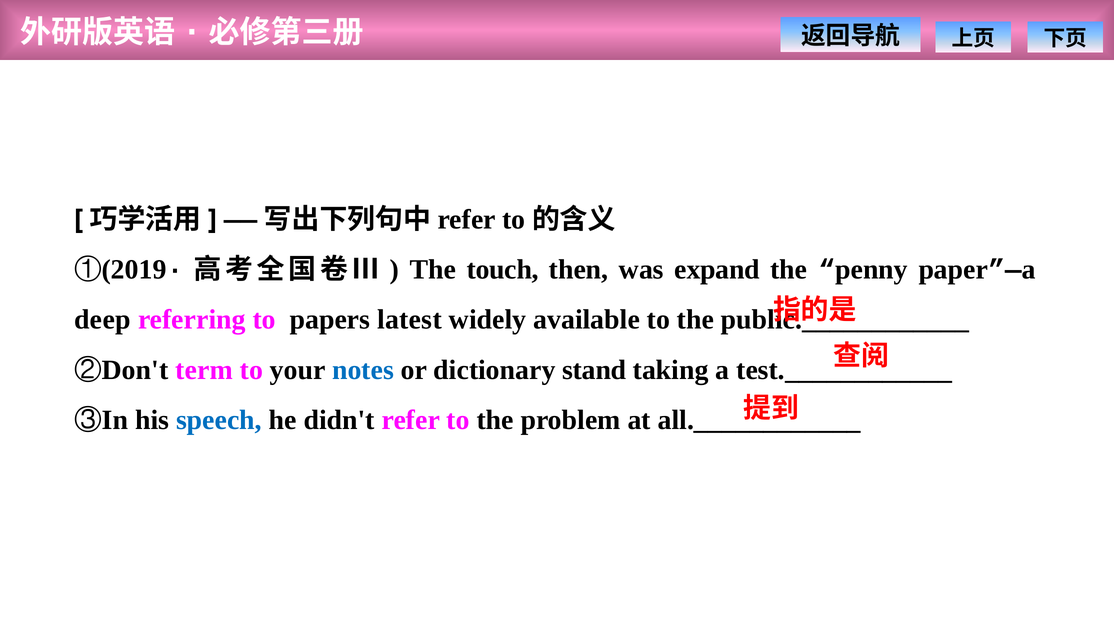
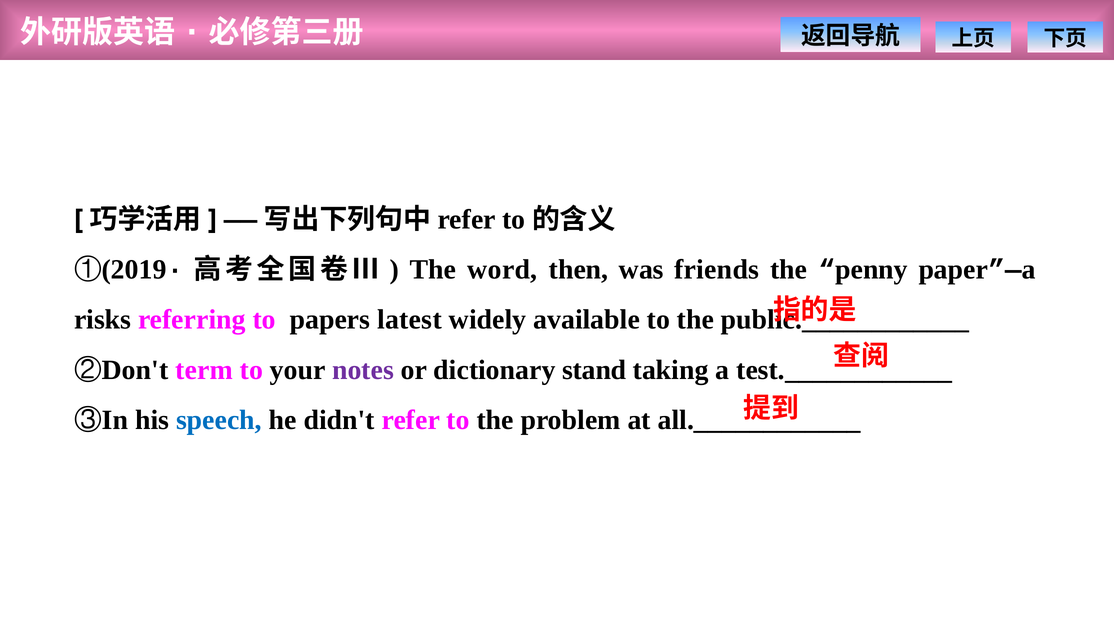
touch: touch -> word (502, 269)
expand: expand -> friends (717, 269)
deep: deep -> risks (103, 319)
notes colour: blue -> purple (363, 370)
